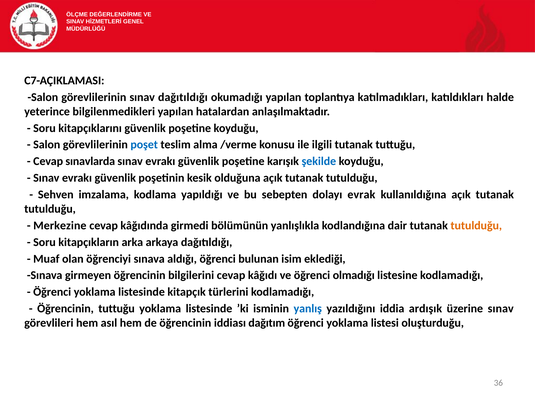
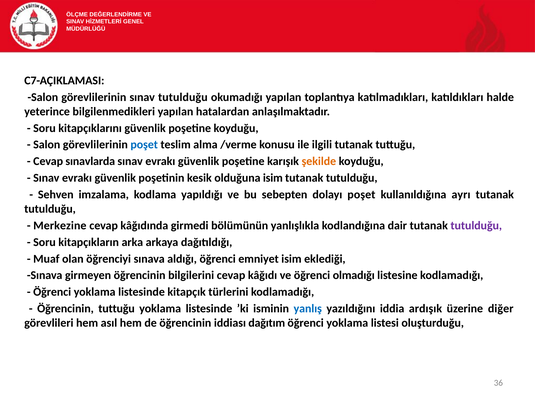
sınav dağıtıldığı: dağıtıldığı -> tutulduğu (183, 97)
şekilde colour: blue -> orange (319, 161)
olduğuna açık: açık -> isim (273, 178)
dolayı evrak: evrak -> poşet (361, 195)
kullanıldığına açık: açık -> ayrı (461, 195)
tutulduğu colour: orange -> purple (476, 226)
bulunan: bulunan -> emniyet (259, 259)
üzerine sınav: sınav -> diğer (501, 309)
